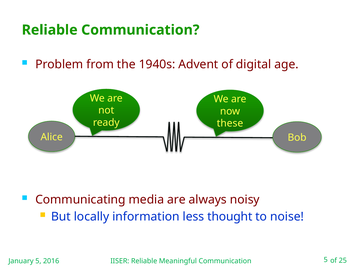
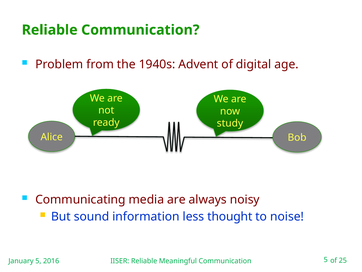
these: these -> study (230, 123)
locally: locally -> sound (92, 216)
